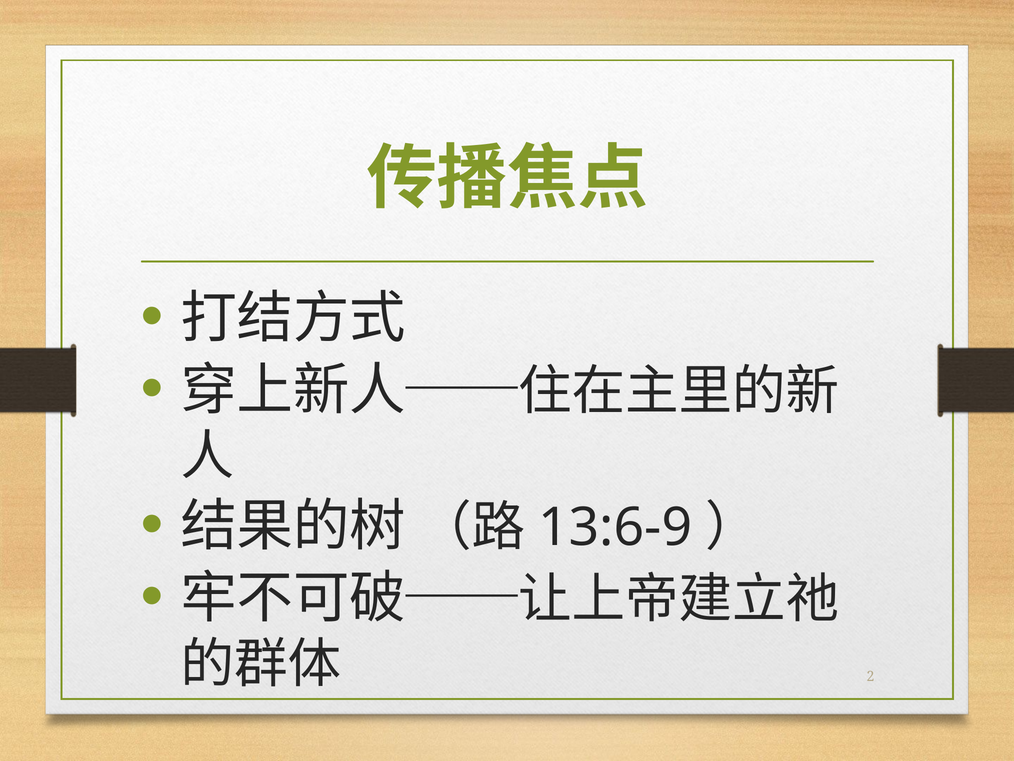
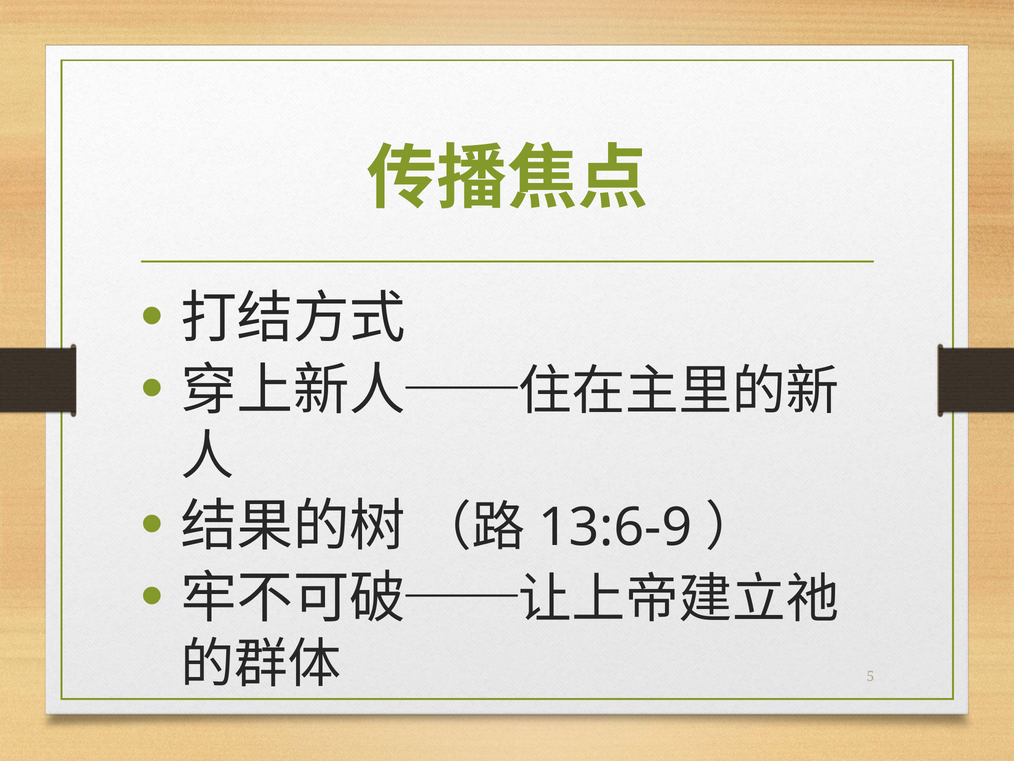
2: 2 -> 5 (870, 676)
